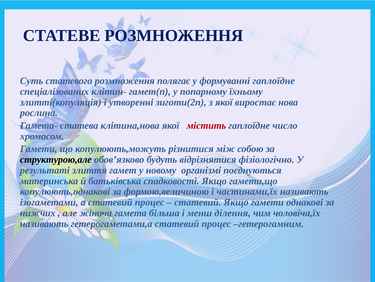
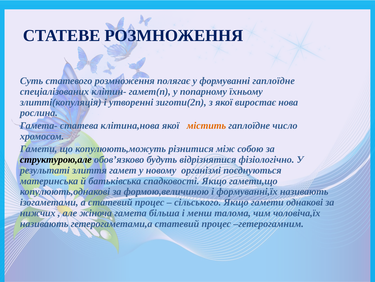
містить colour: red -> orange (206, 125)
частинами,їх: частинами,їх -> формуванні,їх (247, 191)
статевий: статевий -> сільського (198, 202)
ділення: ділення -> талома (233, 213)
